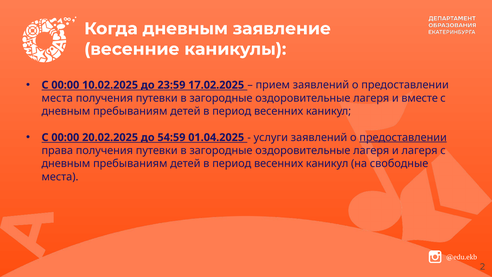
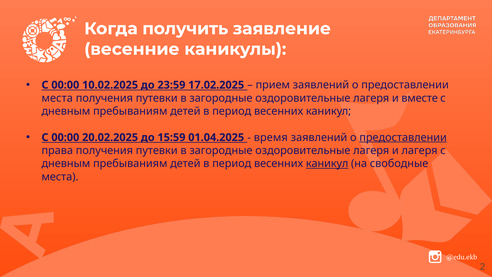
Когда дневным: дневным -> получить (185, 29)
54:59: 54:59 -> 15:59 (171, 137)
услуги: услуги -> время (271, 137)
каникул underline: none -> present (327, 164)
